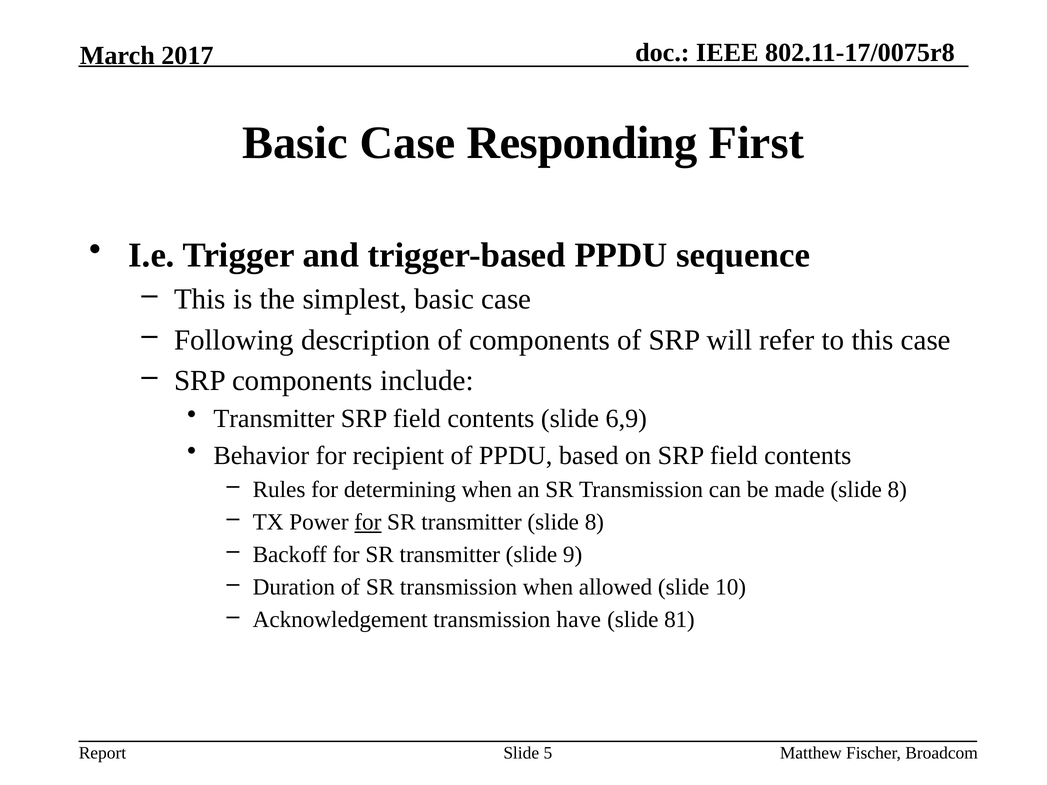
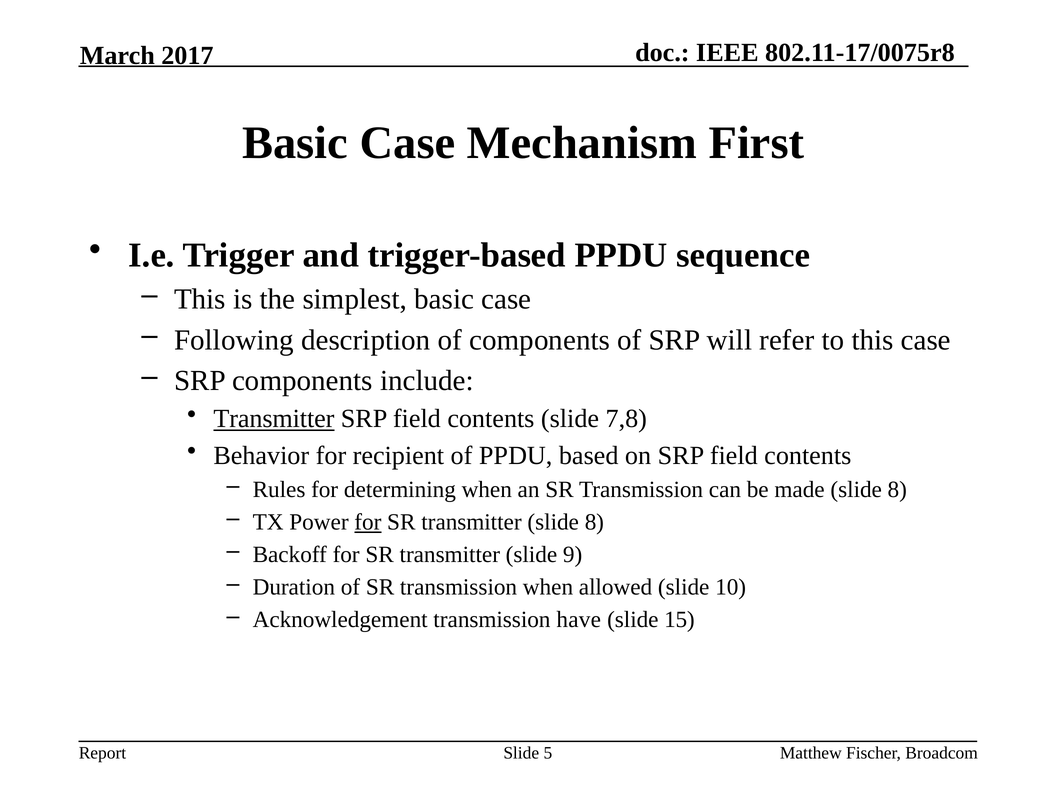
Responding: Responding -> Mechanism (582, 143)
Transmitter underline: none -> present (274, 419)
6,9: 6,9 -> 7,8 (626, 419)
81: 81 -> 15 (679, 620)
